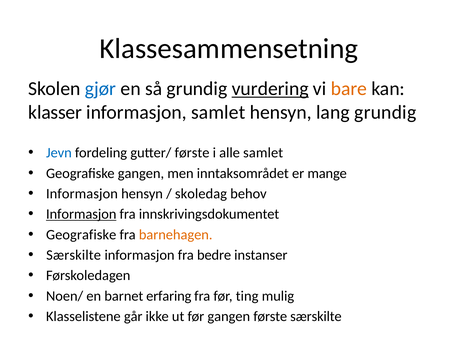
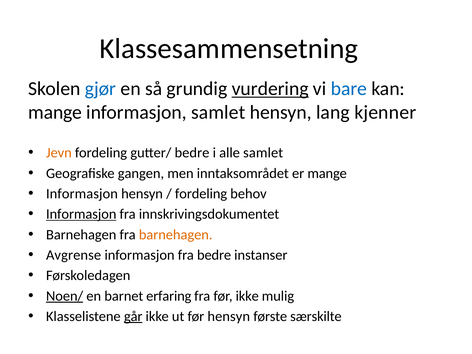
bare colour: orange -> blue (349, 89)
klasser: klasser -> mange (55, 112)
lang grundig: grundig -> kjenner (385, 112)
Jevn colour: blue -> orange (59, 153)
gutter/ første: første -> bedre (192, 153)
skoledag: skoledag -> fordeling (201, 194)
Geografiske: Geografiske -> Barnehagen (81, 235)
Særskilte: Særskilte -> Avgrense (74, 255)
Noen/ underline: none -> present (65, 296)
før ting: ting -> ikke (247, 296)
går underline: none -> present (133, 316)
før gangen: gangen -> hensyn (229, 316)
